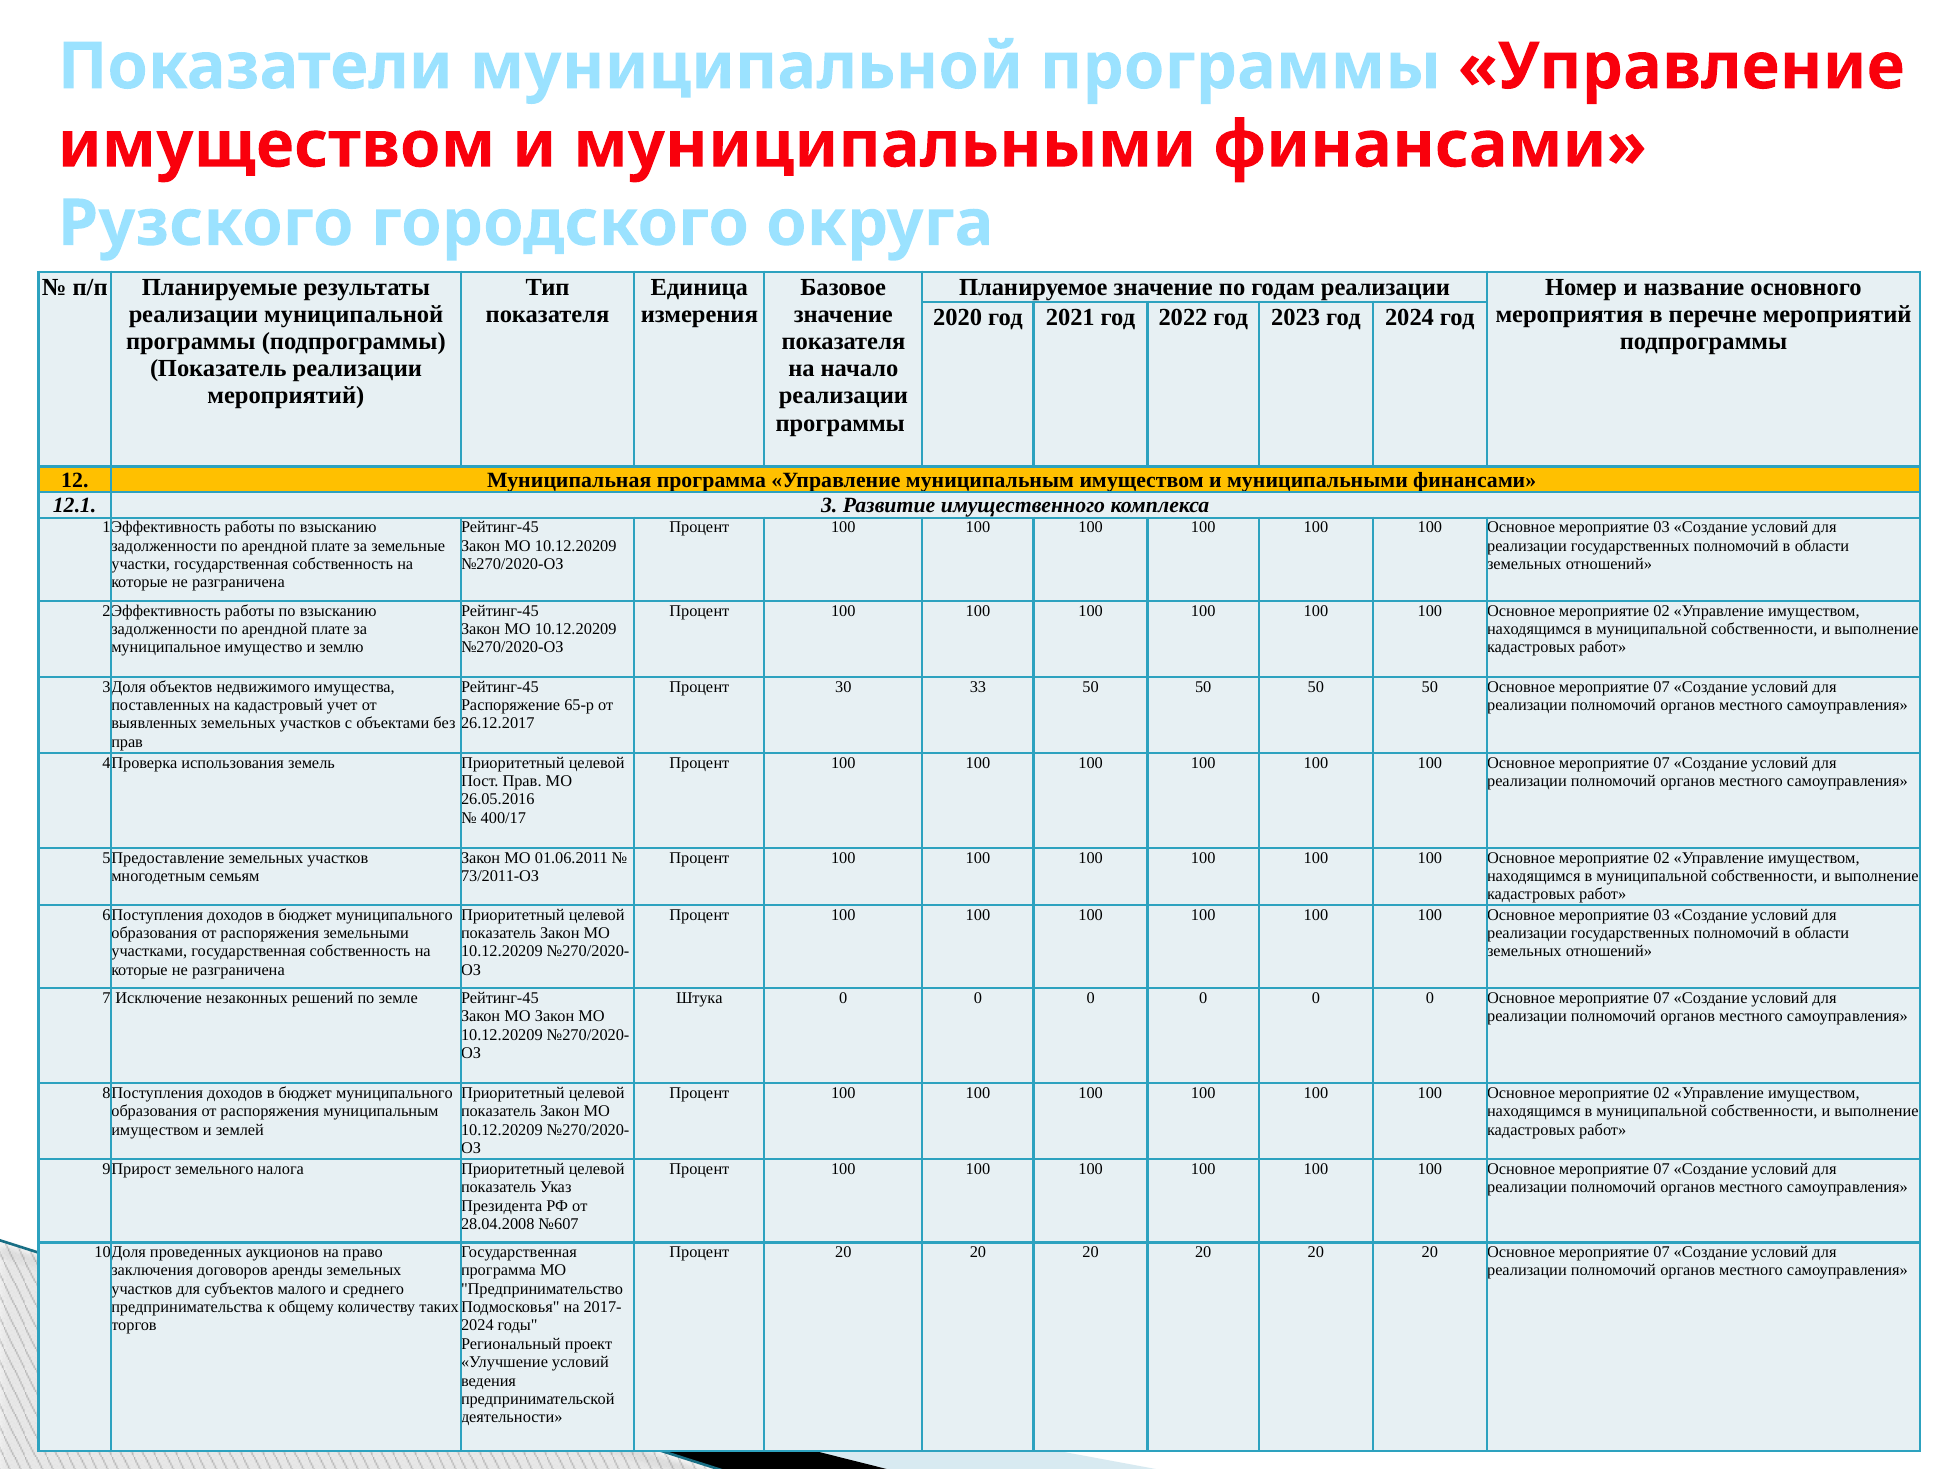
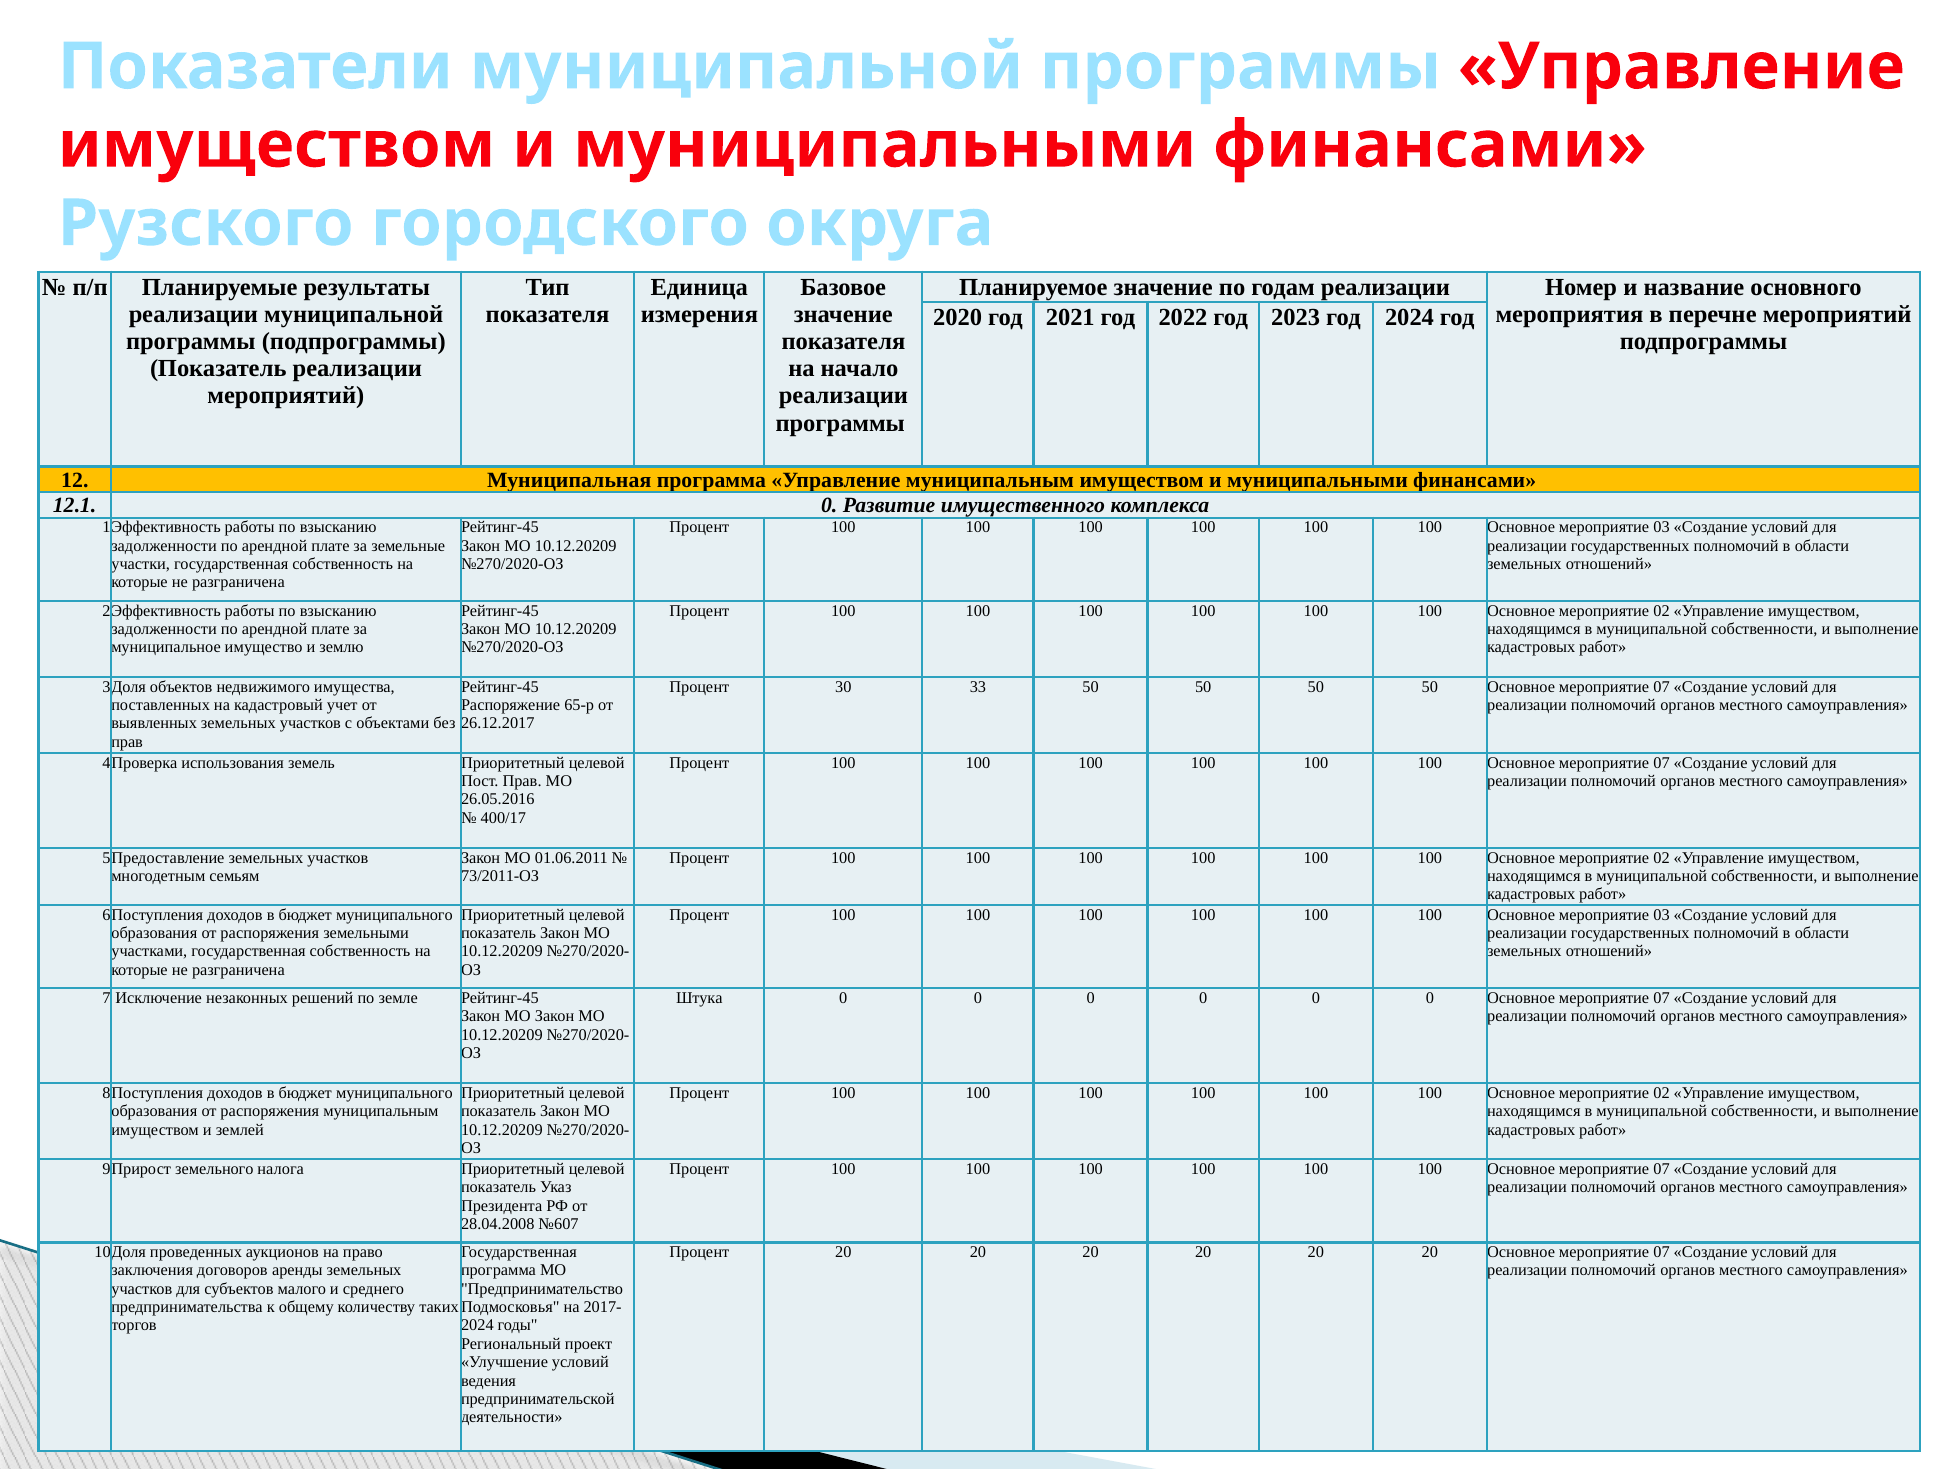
12.1 3: 3 -> 0 (829, 506)
